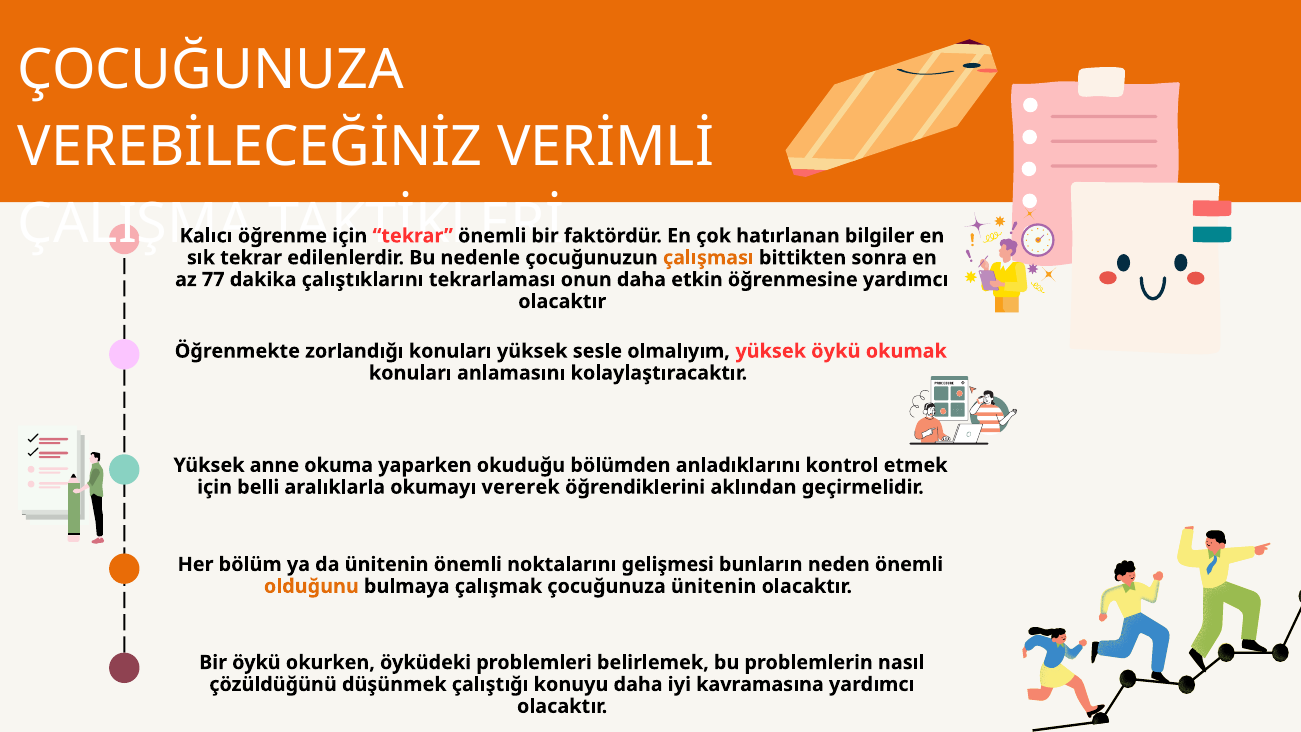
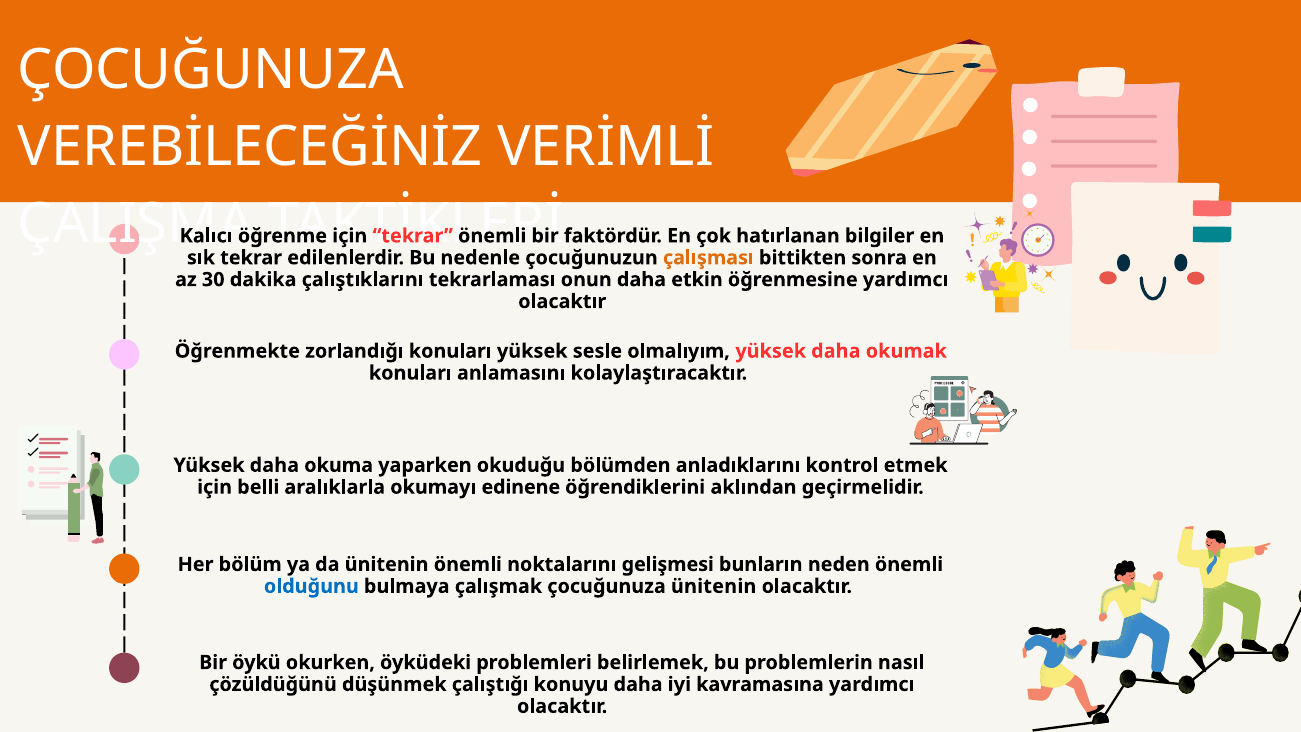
77: 77 -> 30 (213, 280)
öykü: öykü -> daha (836, 351)
anne: anne -> daha (274, 465)
vererek: vererek -> edinene (521, 487)
olduğunu colour: orange -> blue (311, 586)
